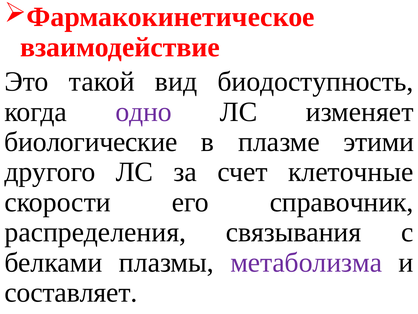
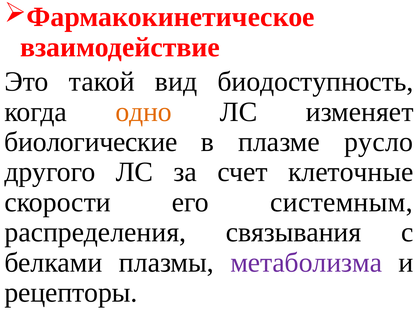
одно colour: purple -> orange (144, 112)
этими: этими -> русло (379, 142)
справочник: справочник -> системным (341, 202)
составляет: составляет -> рецепторы (71, 292)
